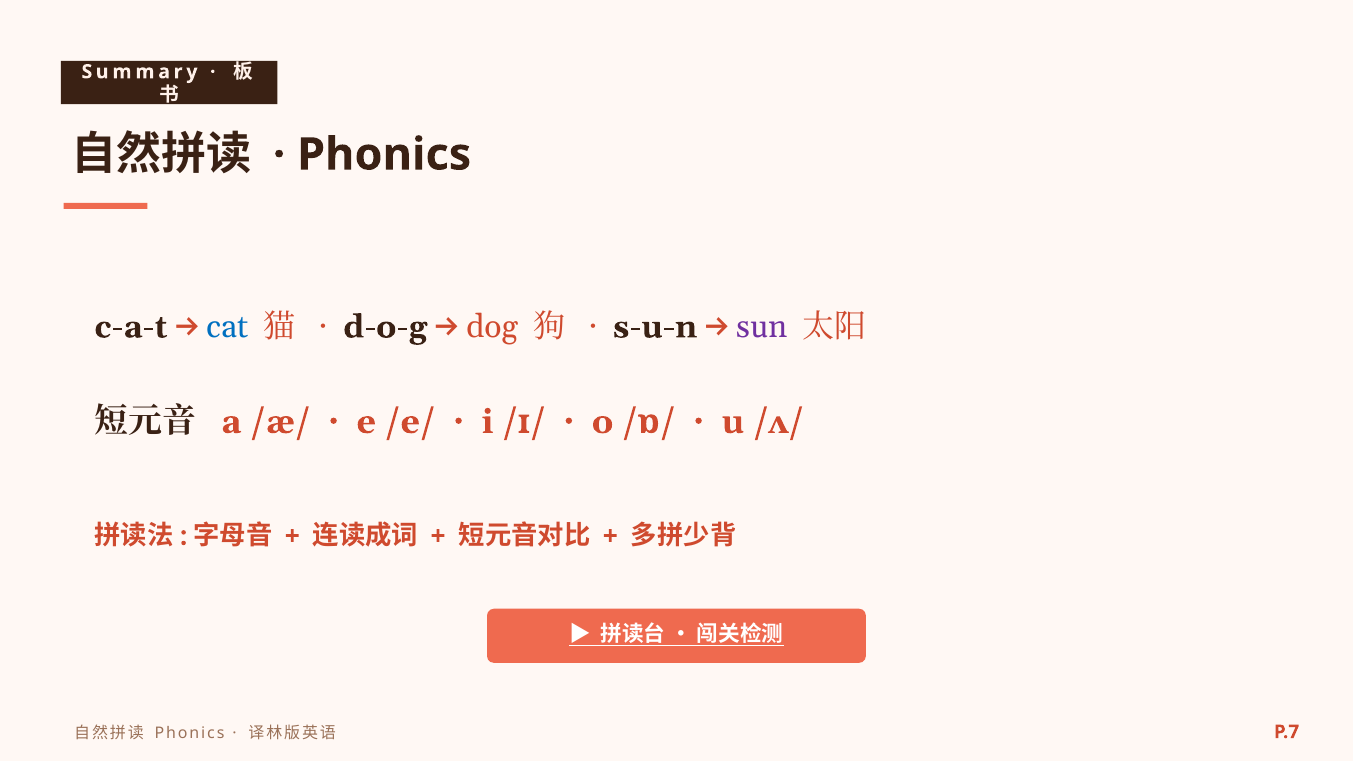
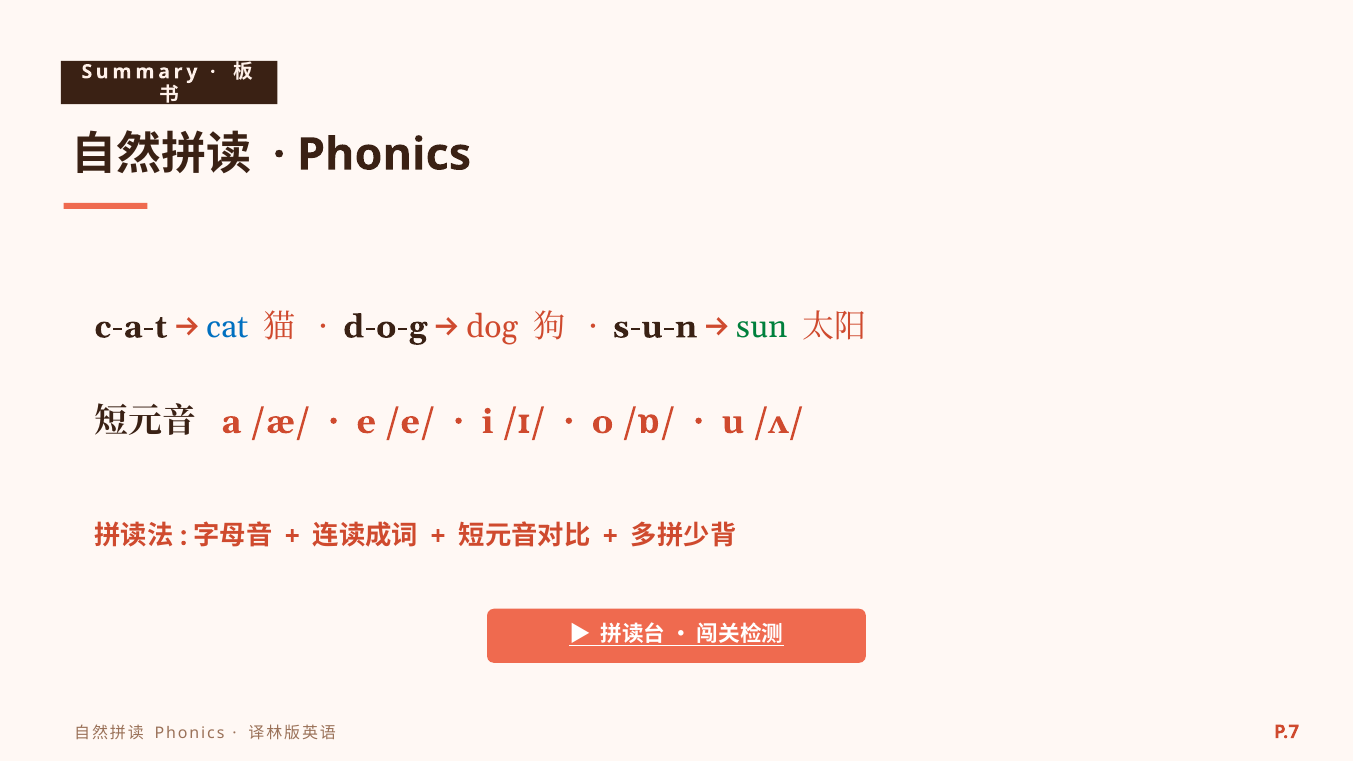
sun colour: purple -> green (762, 327)
